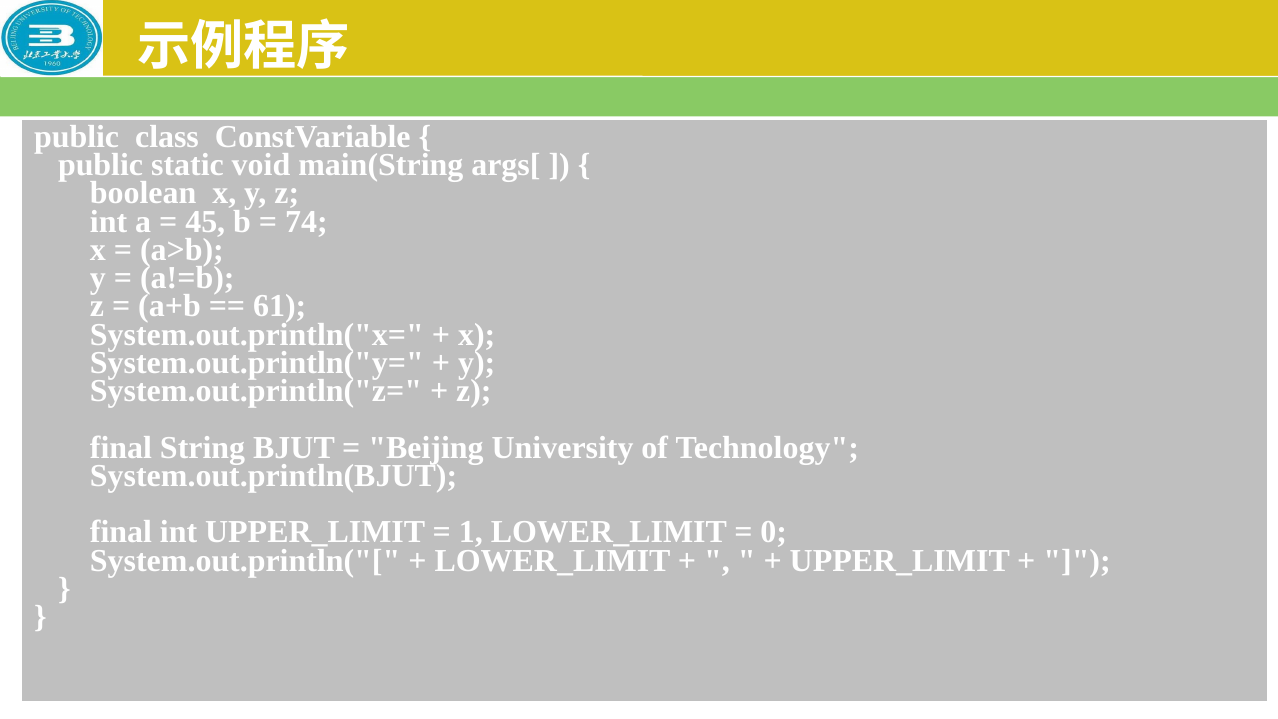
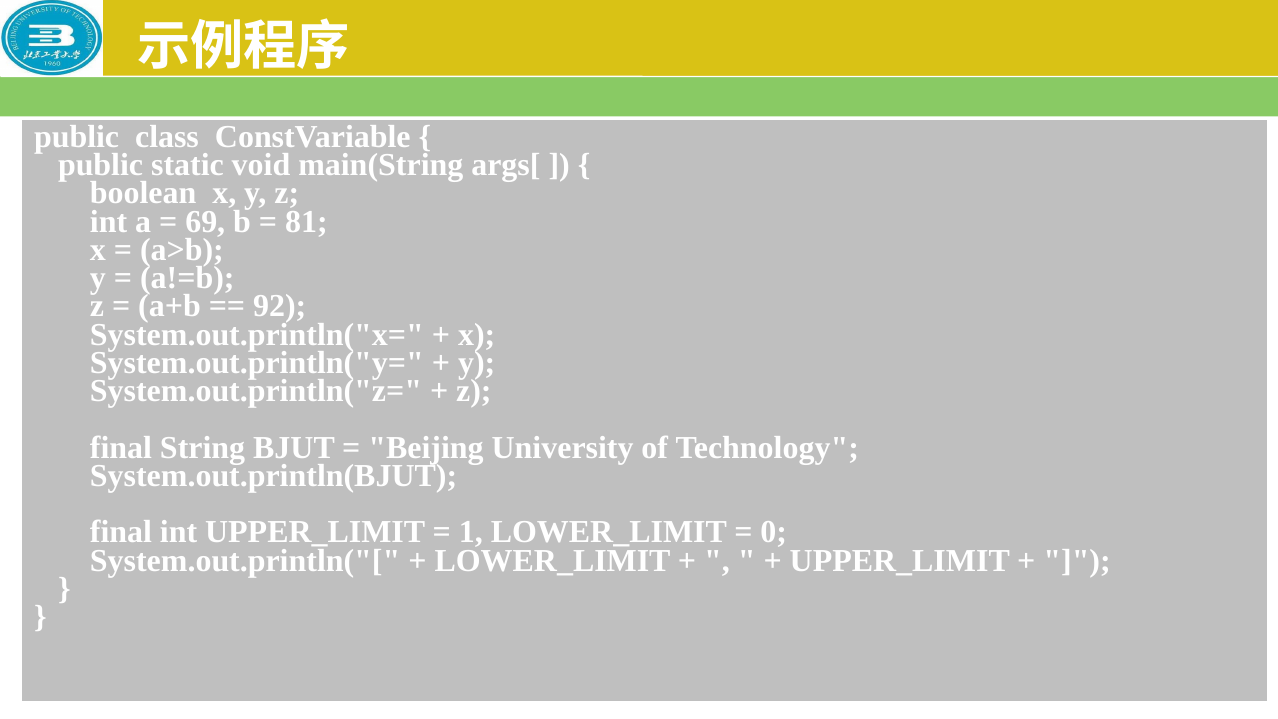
45: 45 -> 69 (205, 221)
74: 74 -> 81 (306, 221)
61: 61 -> 92 (280, 306)
